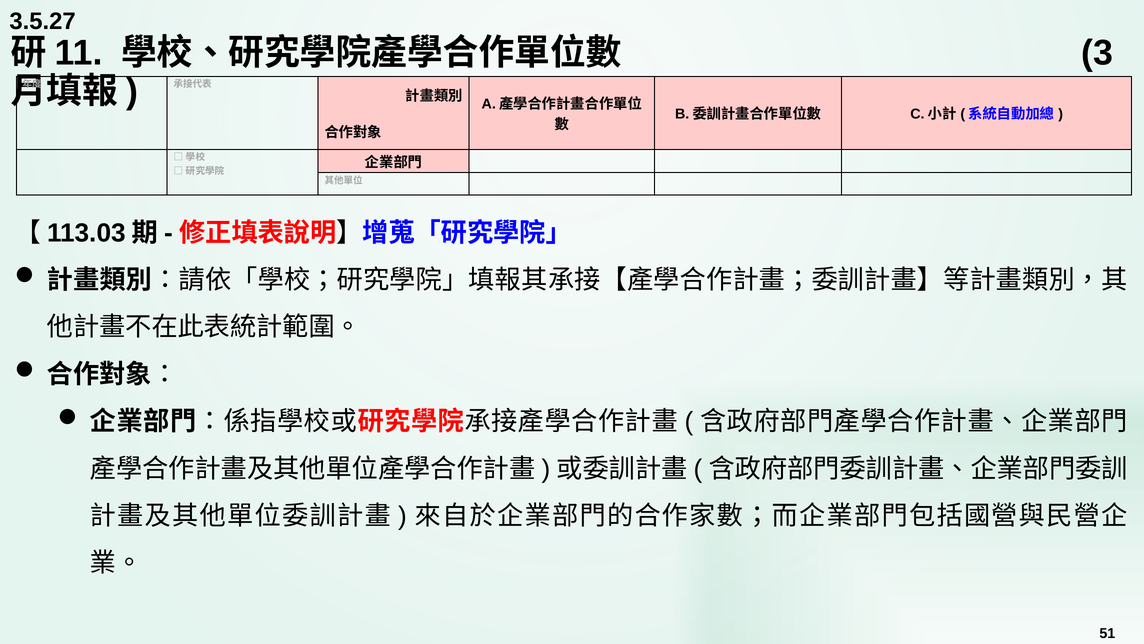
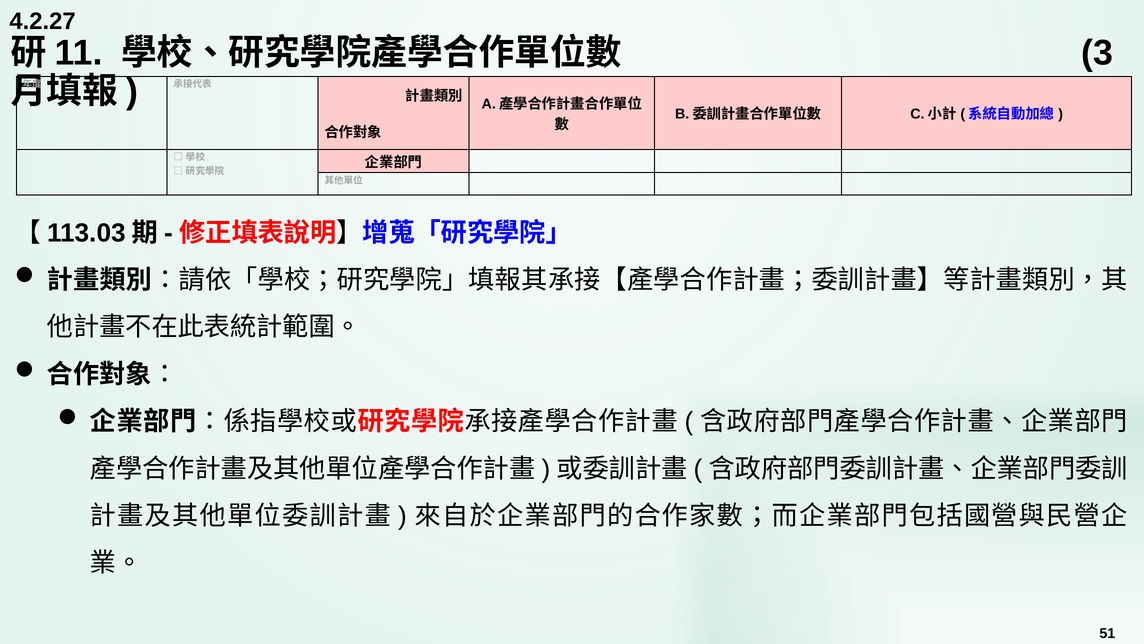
3.5.27: 3.5.27 -> 4.2.27 (43, 21)
